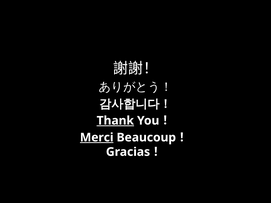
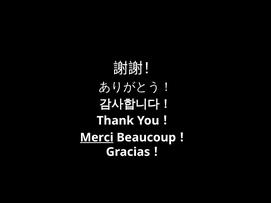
Thank underline: present -> none (115, 121)
